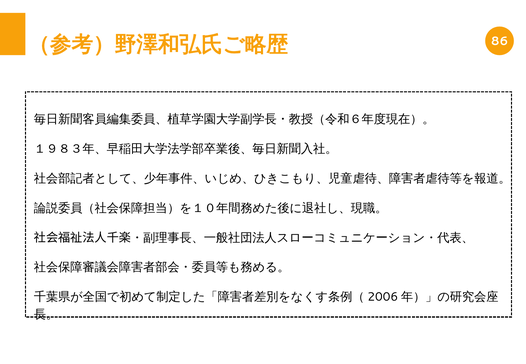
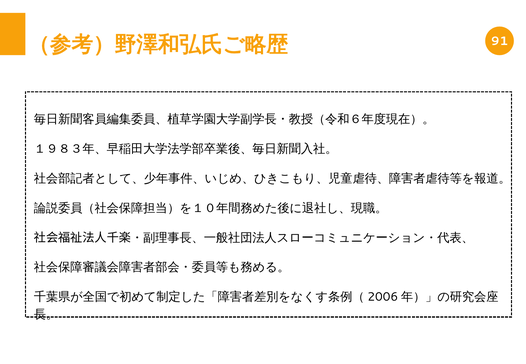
86: 86 -> 91 (500, 41)
